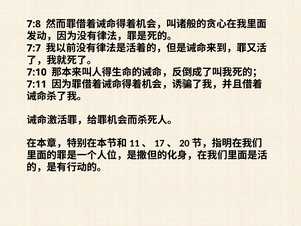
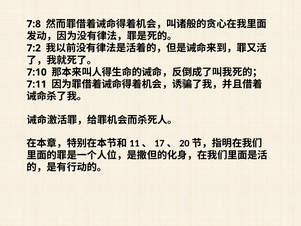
7:7: 7:7 -> 7:2 (34, 48)
